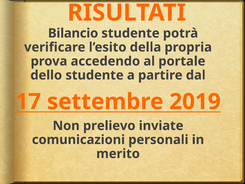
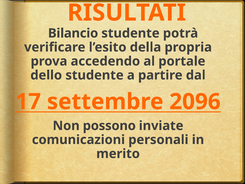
2019: 2019 -> 2096 (195, 102)
prelievo: prelievo -> possono (109, 126)
